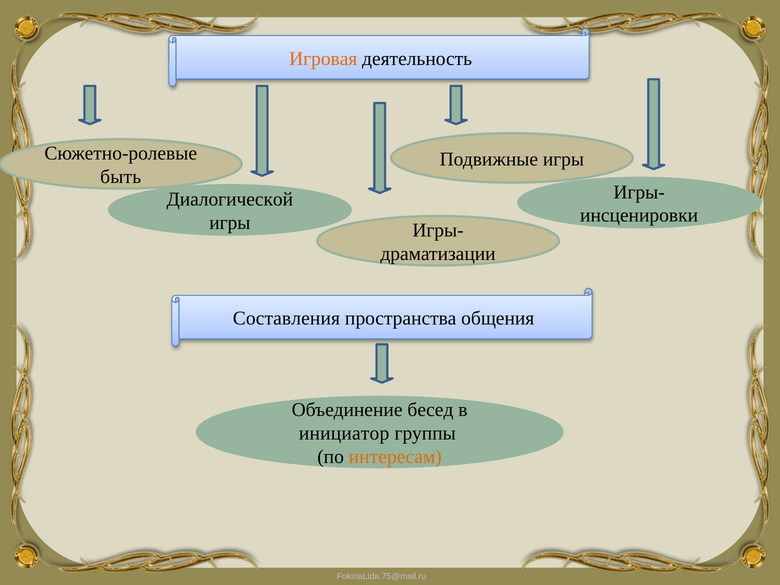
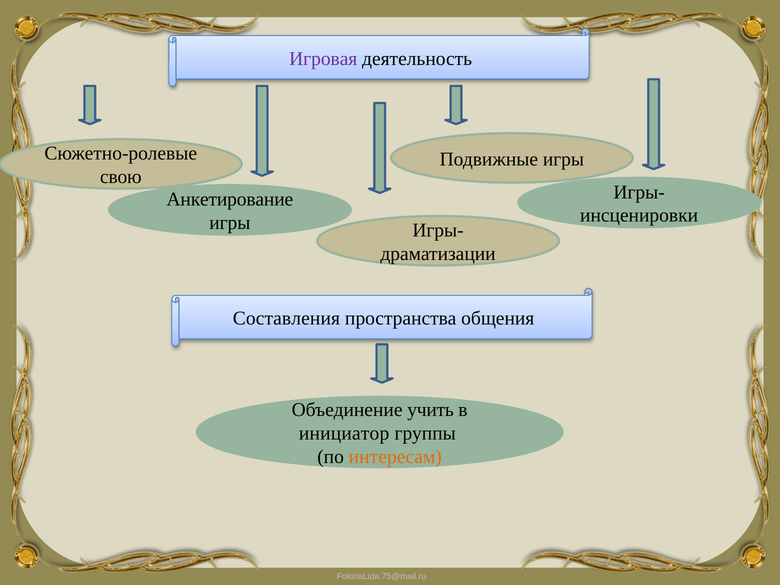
Игровая colour: orange -> purple (323, 59)
быть: быть -> свою (121, 177)
Диалогической: Диалогической -> Анкетирование (230, 199)
бесед: бесед -> учить (431, 410)
